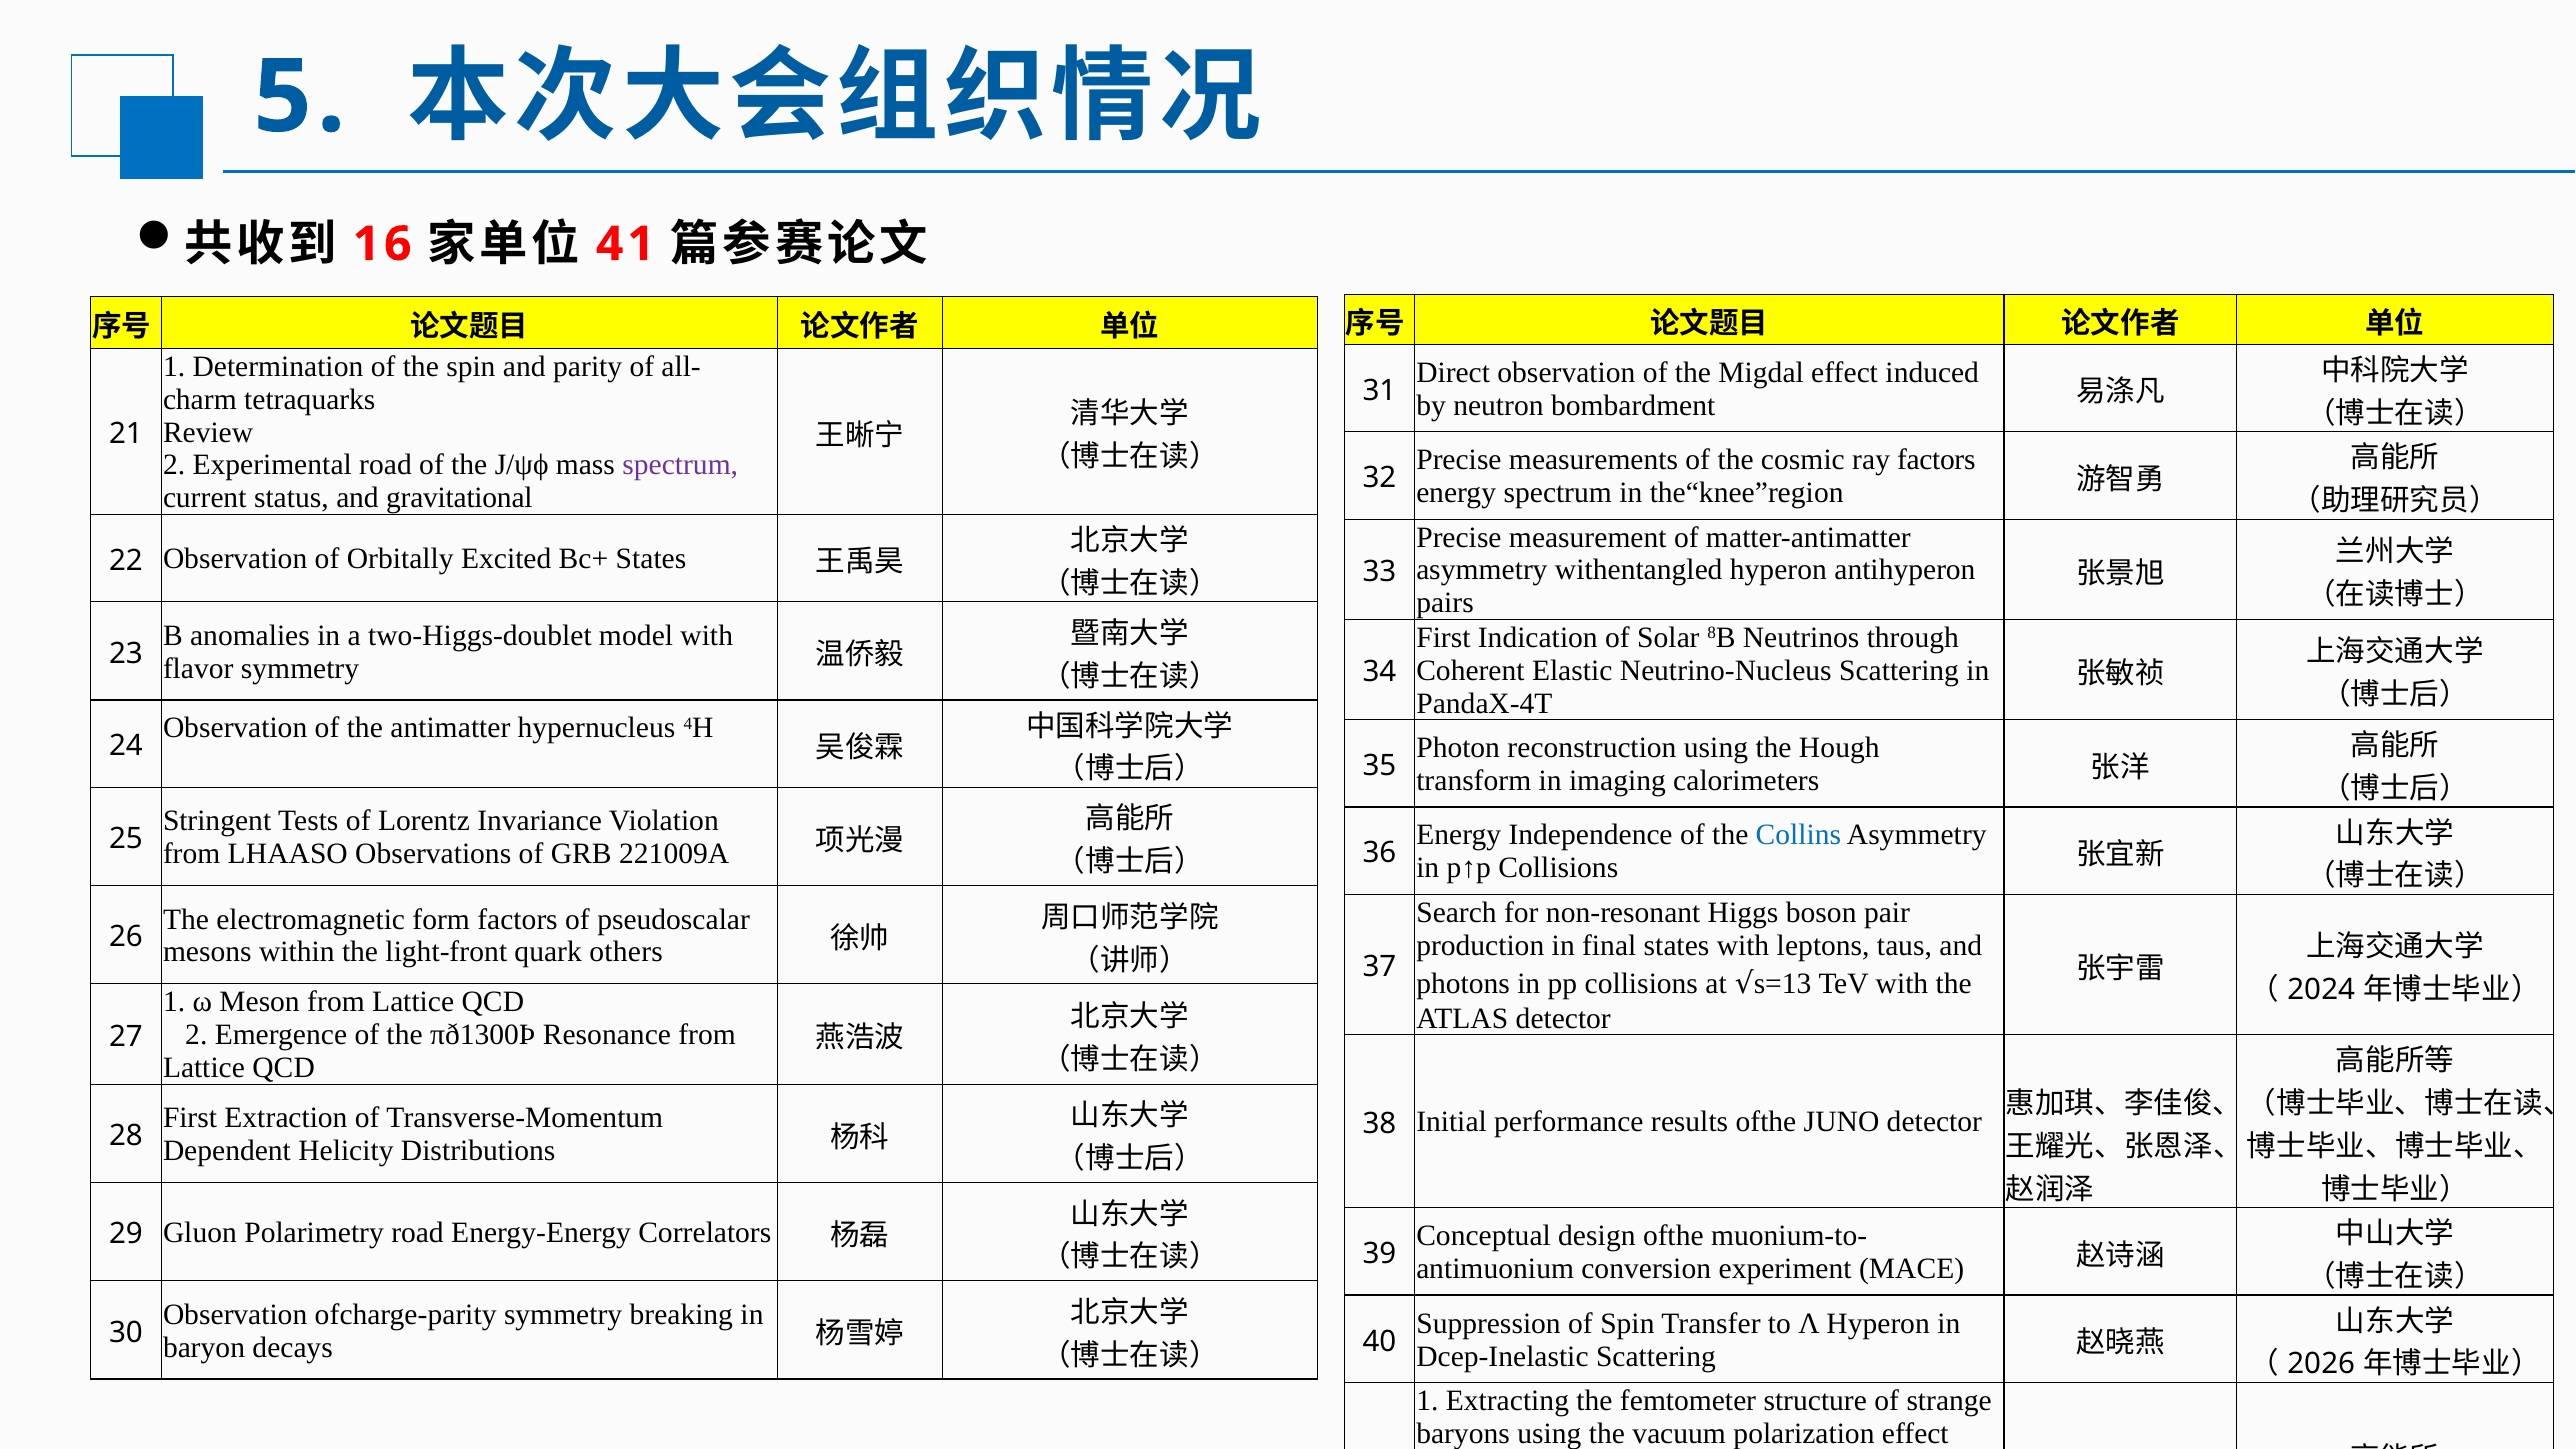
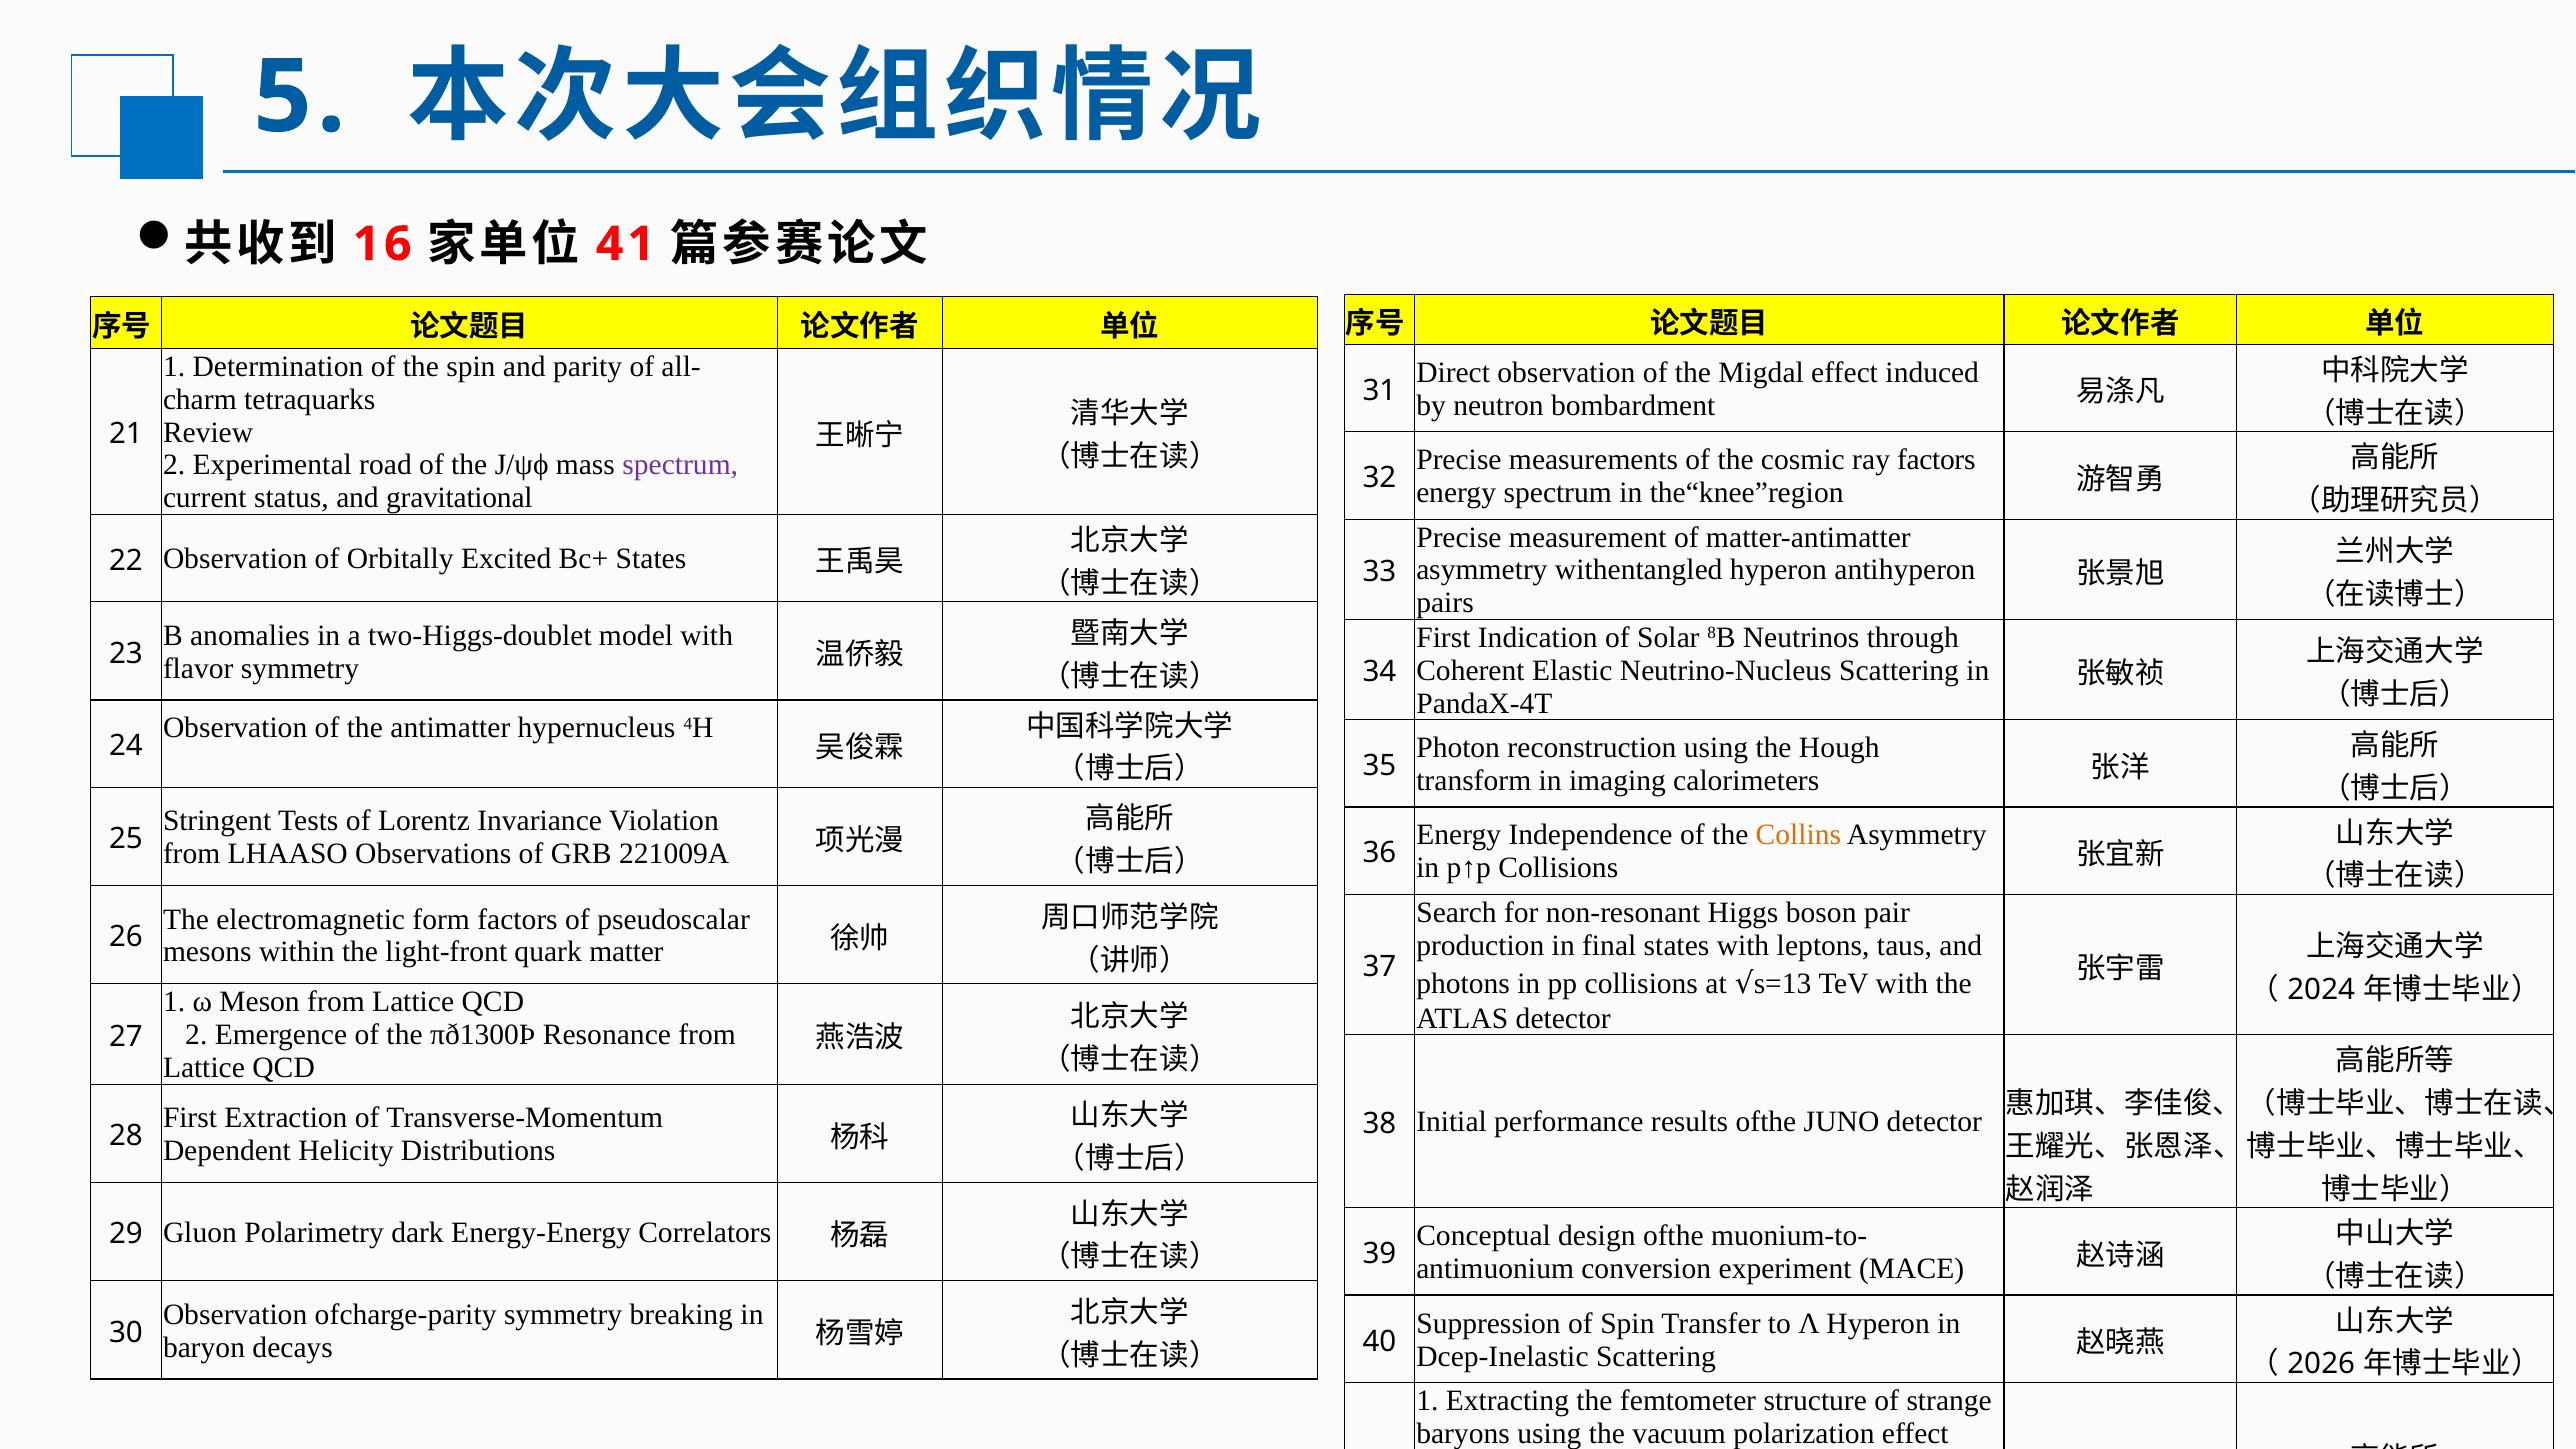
Collins colour: blue -> orange (1798, 835)
others: others -> matter (626, 952)
Polarimetry road: road -> dark (418, 1233)
